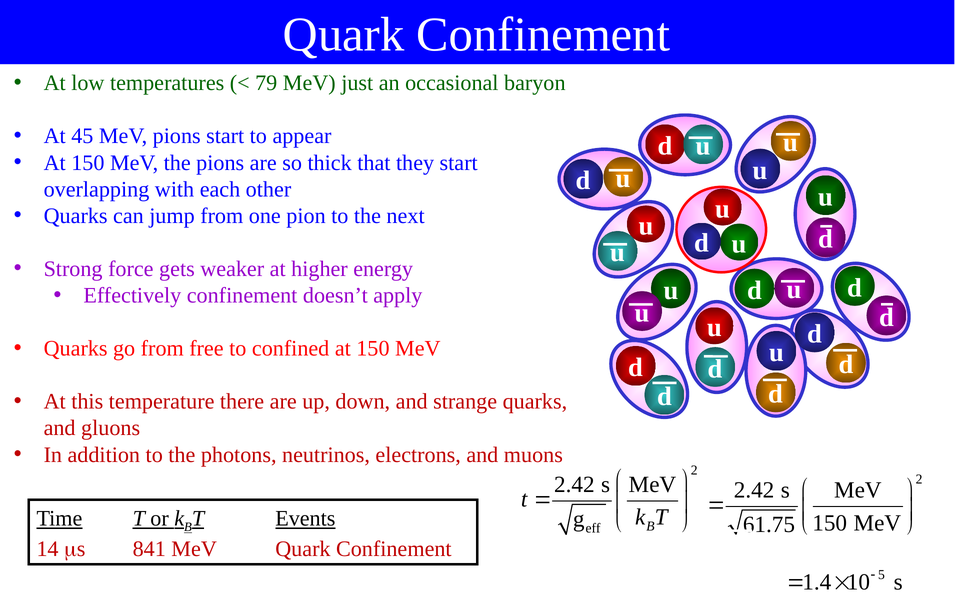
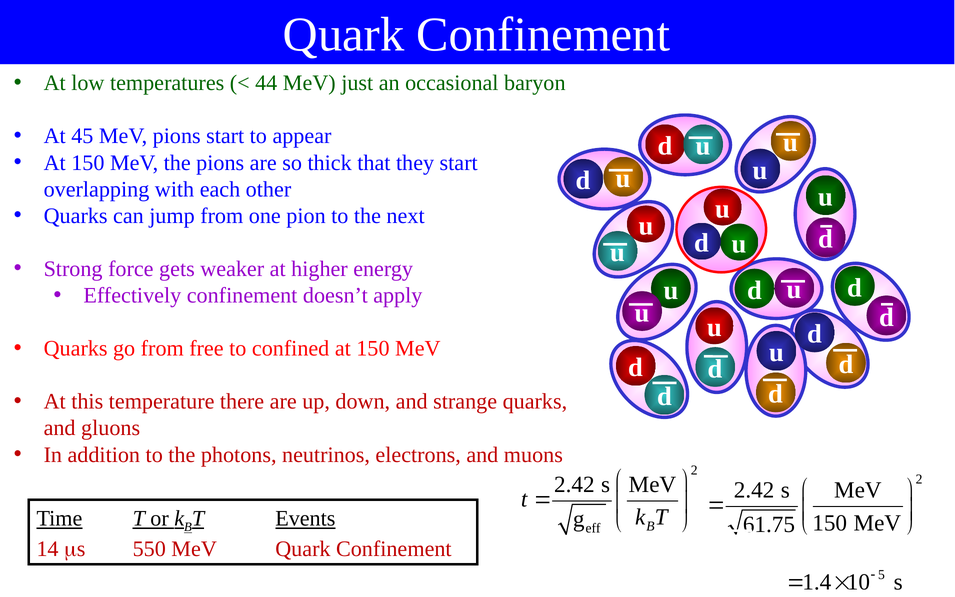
79: 79 -> 44 (266, 83)
841: 841 -> 550 (149, 549)
